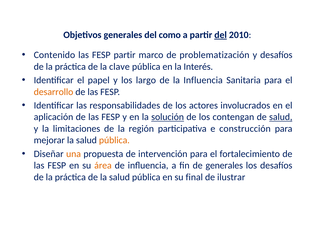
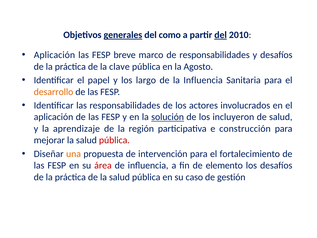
generales underline: none -> present (123, 35)
Contenido: Contenido -> Aplicación (54, 55)
FESP partir: partir -> breve (125, 55)
de problematización: problematización -> responsabilidades (215, 55)
Interés: Interés -> Agosto (198, 67)
contengan: contengan -> incluyeron (233, 117)
salud underline: present -> none (281, 117)
limitaciones: limitaciones -> aprendizaje (76, 129)
pública colour: orange -> red (114, 140)
área colour: orange -> red (103, 165)
de generales: generales -> elemento (224, 165)
final: final -> caso (194, 177)
ilustrar: ilustrar -> gestión (231, 177)
